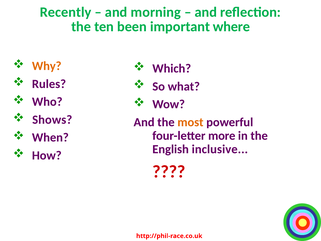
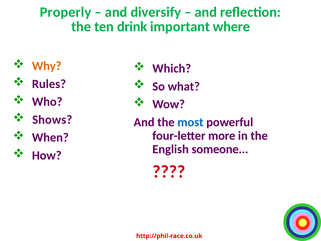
Recently: Recently -> Properly (66, 12)
morning: morning -> diversify (156, 12)
been: been -> drink (132, 27)
most colour: orange -> blue (190, 122)
inclusive: inclusive -> someone (220, 149)
